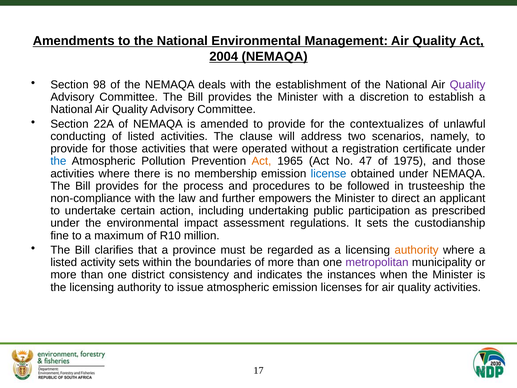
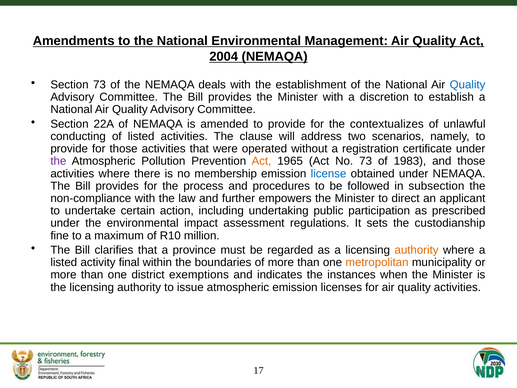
Section 98: 98 -> 73 (99, 85)
Quality colour: purple -> blue (468, 85)
the colour: blue -> purple (58, 161)
No 47: 47 -> 73 (366, 161)
1975: 1975 -> 1983 (410, 161)
trusteeship: trusteeship -> subsection (436, 186)
activity sets: sets -> final (129, 262)
metropolitan colour: purple -> orange (377, 262)
consistency: consistency -> exemptions (199, 275)
